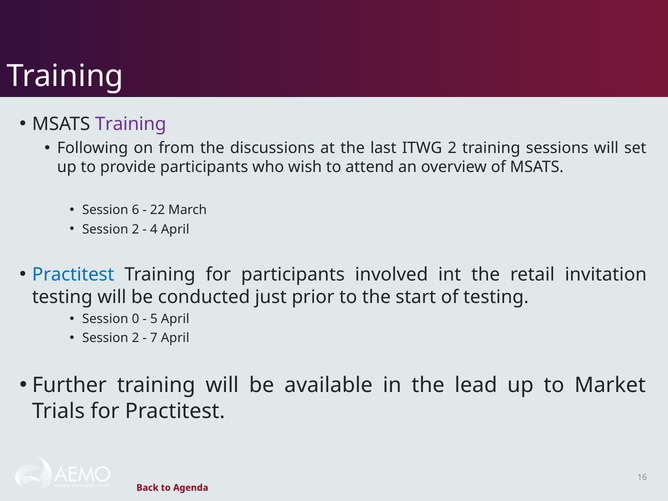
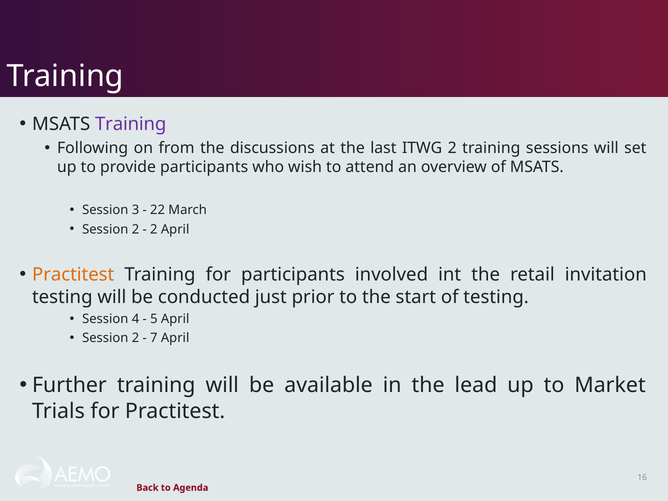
6: 6 -> 3 (135, 210)
4: 4 -> 2 (154, 229)
Practitest colour: blue -> orange (73, 275)
0: 0 -> 4 (135, 319)
